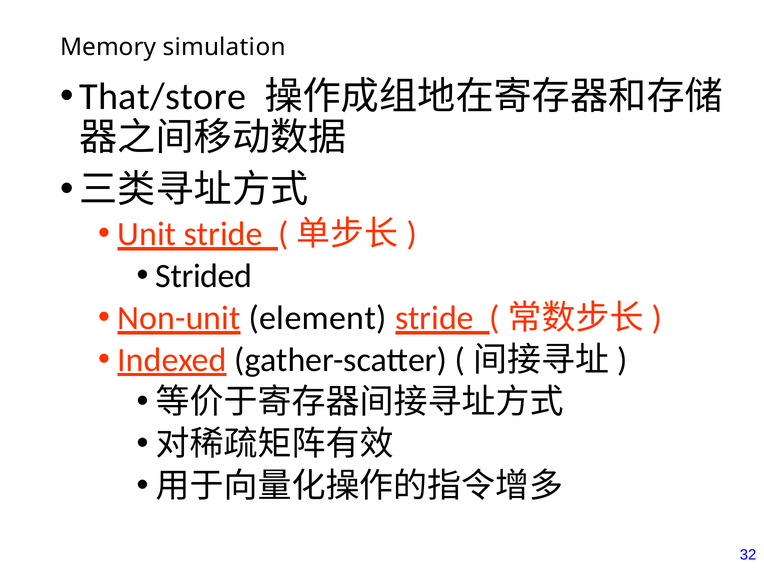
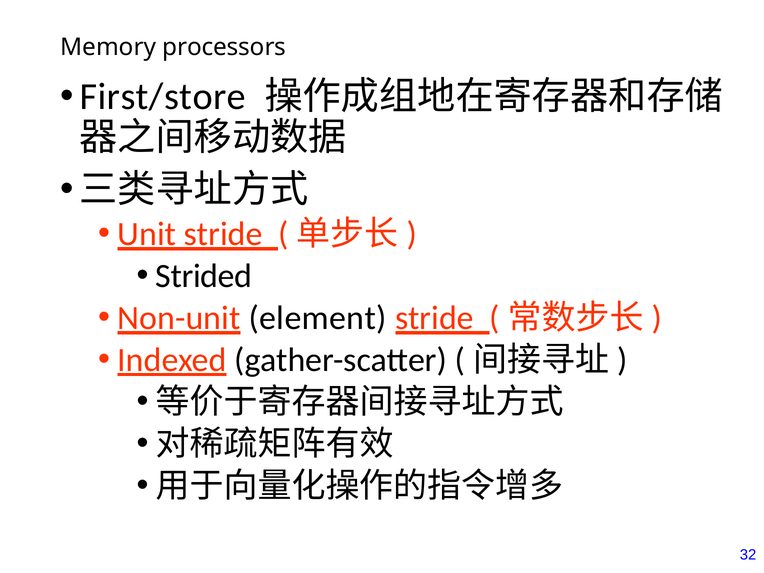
simulation: simulation -> processors (224, 47)
That/store: That/store -> First/store (163, 97)
